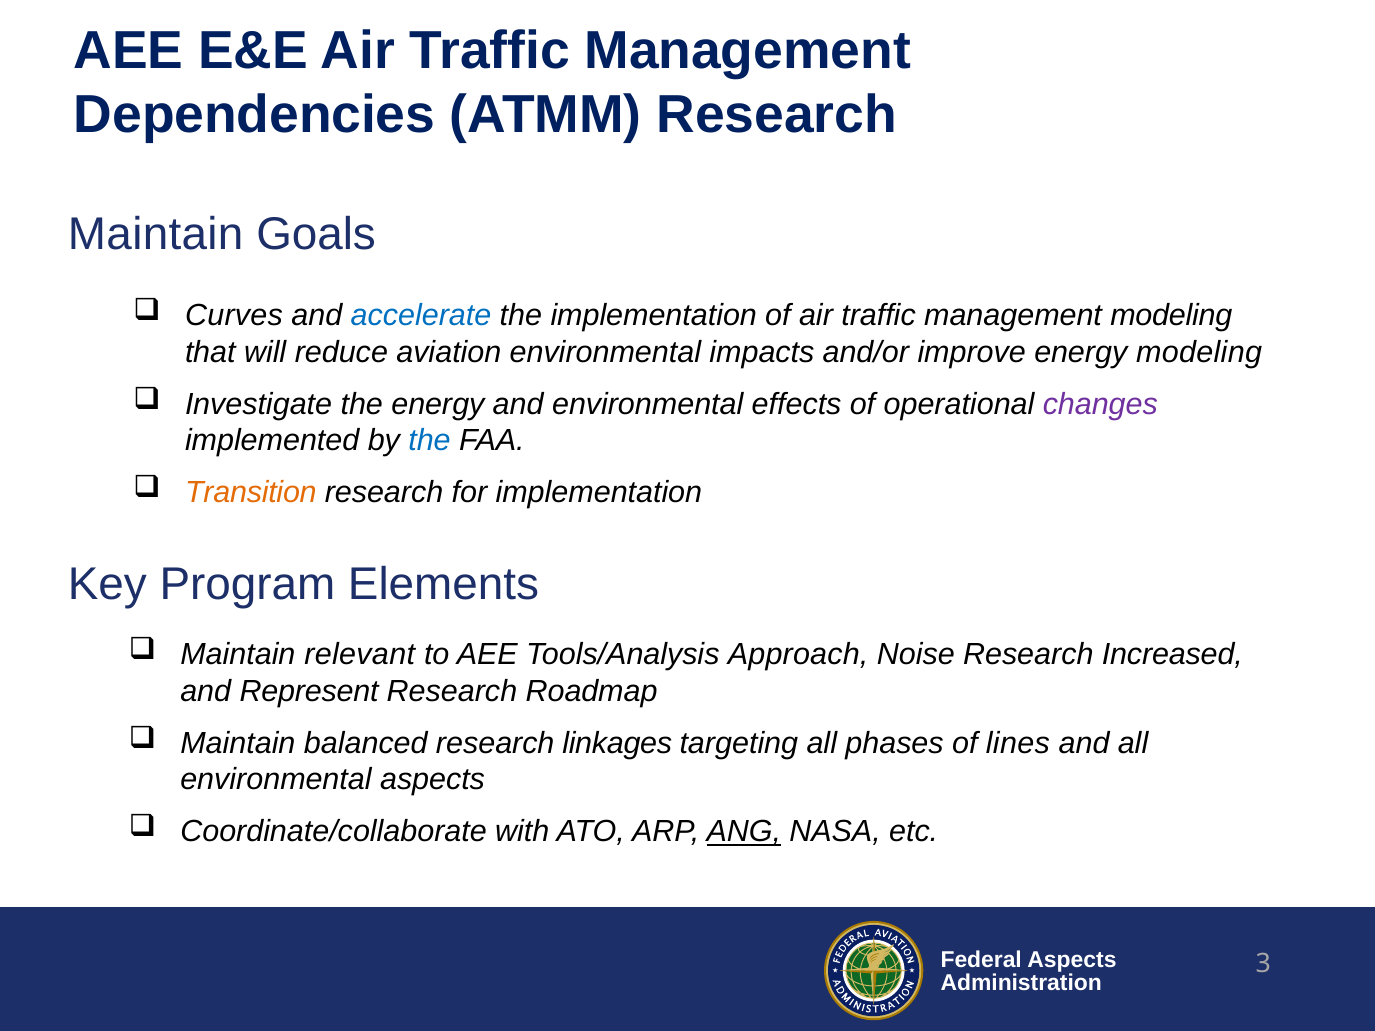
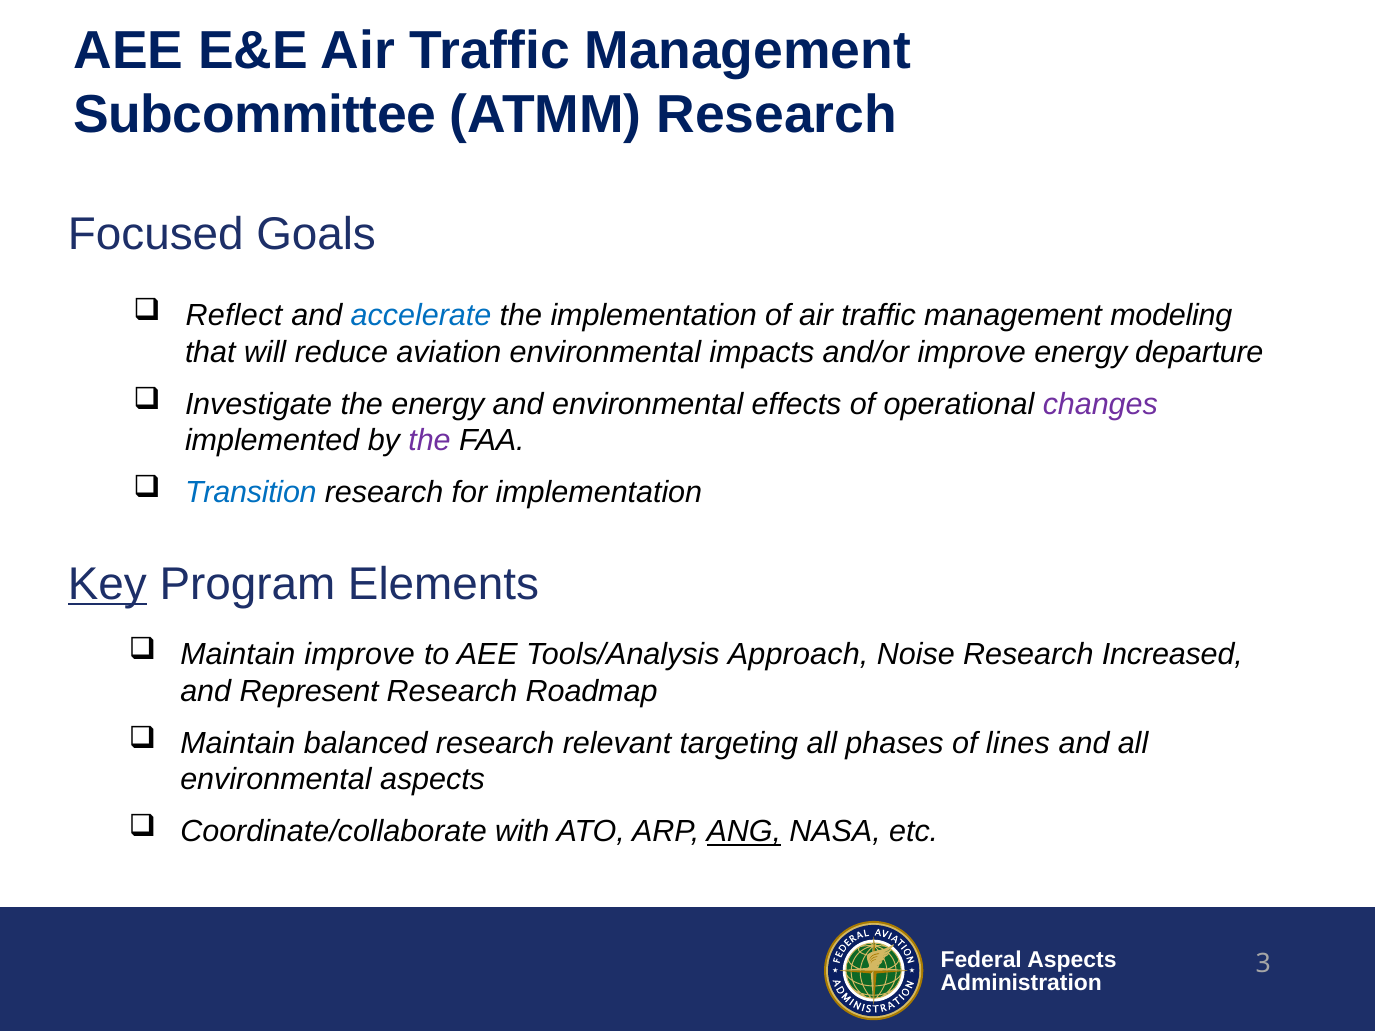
Dependencies: Dependencies -> Subcommittee (255, 115)
Maintain: Maintain -> Focused (156, 234)
Curves: Curves -> Reflect (234, 316)
energy modeling: modeling -> departure (1199, 352)
the colour: blue -> purple (430, 441)
Transition colour: orange -> blue (251, 493)
Key underline: none -> present (107, 584)
Maintain relevant: relevant -> improve (360, 655)
linkages: linkages -> relevant (617, 743)
